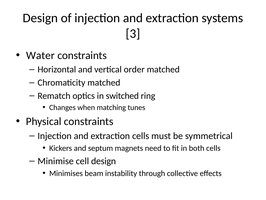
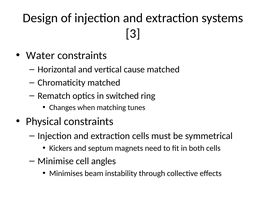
order: order -> cause (134, 69)
cell design: design -> angles (104, 161)
